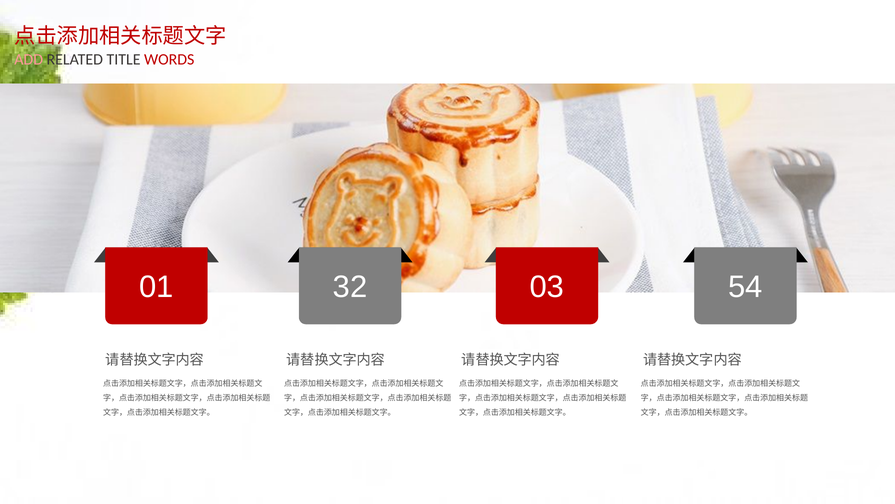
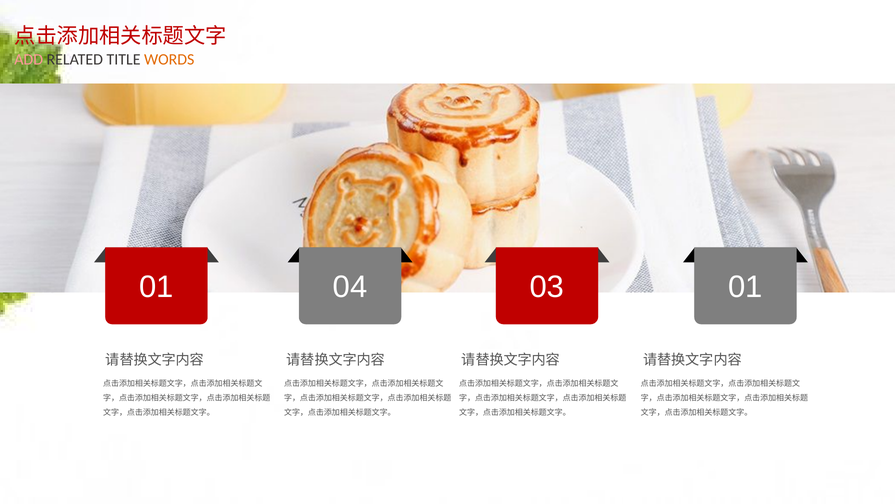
WORDS colour: red -> orange (169, 60)
32: 32 -> 04 (350, 287)
03 54: 54 -> 01 (745, 287)
